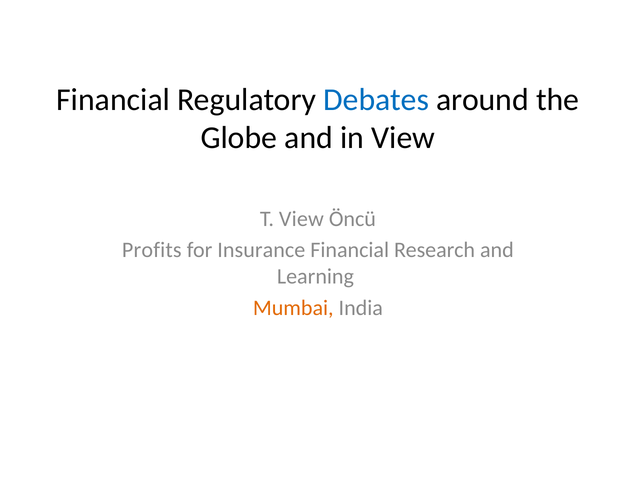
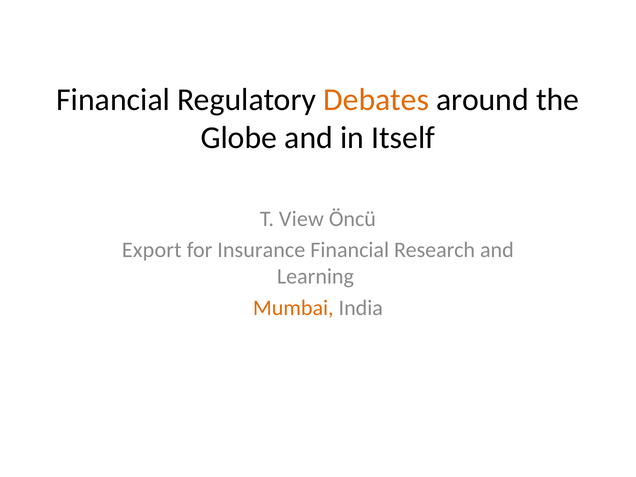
Debates colour: blue -> orange (376, 100)
in View: View -> Itself (403, 138)
Profits: Profits -> Export (152, 250)
